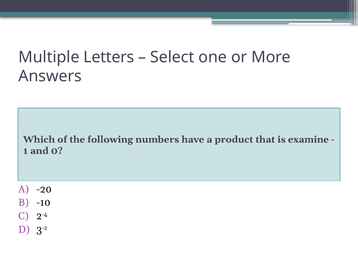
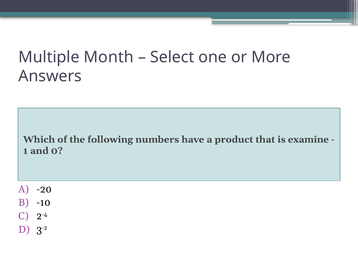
Letters: Letters -> Month (109, 57)
